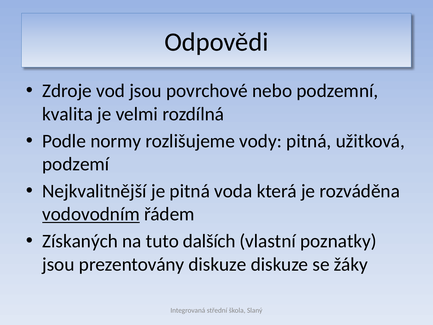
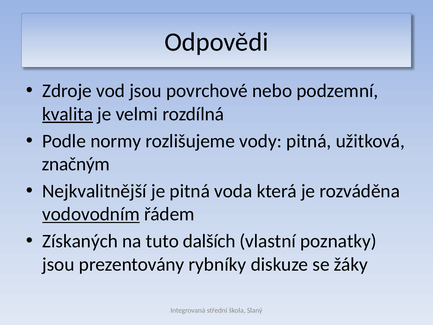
kvalita underline: none -> present (68, 114)
podzemí: podzemí -> značným (76, 164)
prezentovány diskuze: diskuze -> rybníky (217, 264)
